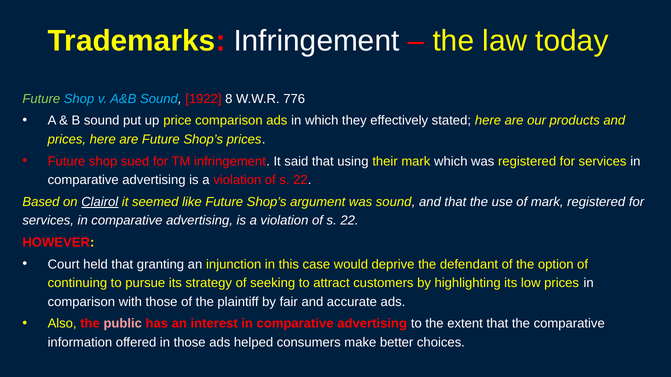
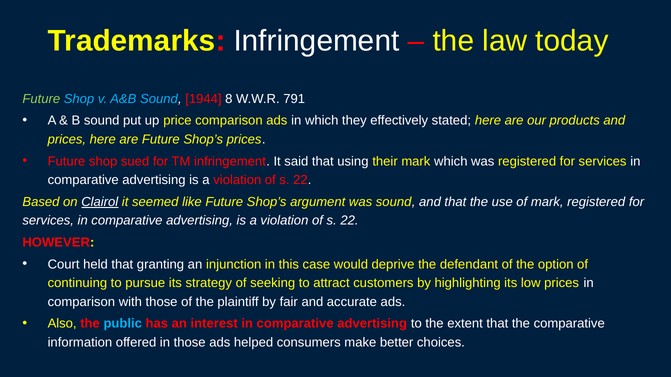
1922: 1922 -> 1944 (203, 99)
776: 776 -> 791 (294, 99)
public colour: pink -> light blue (123, 324)
